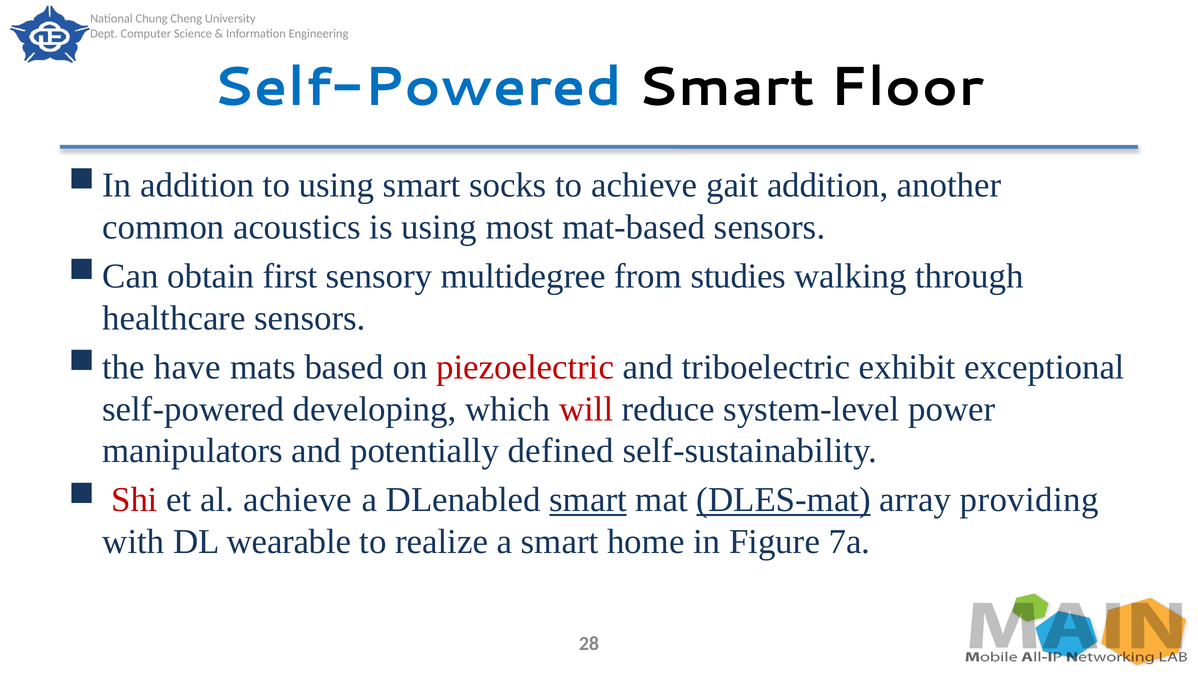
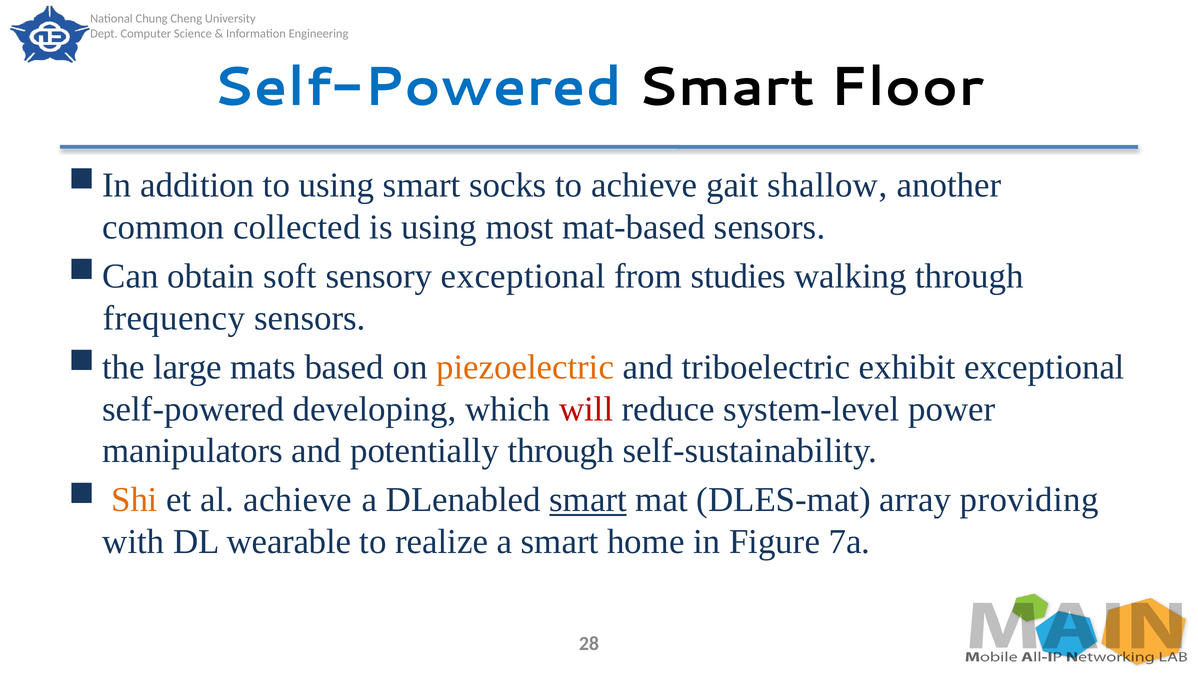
gait addition: addition -> shallow (827, 185)
acoustics: acoustics -> collected (297, 227)
first: first -> soft (290, 276)
sensory multidegree: multidegree -> exceptional (523, 276)
healthcare: healthcare -> frequency (174, 318)
have: have -> large (188, 367)
piezoelectric colour: red -> orange (525, 367)
potentially defined: defined -> through (561, 451)
Shi colour: red -> orange (134, 500)
DLES-mat underline: present -> none (784, 500)
